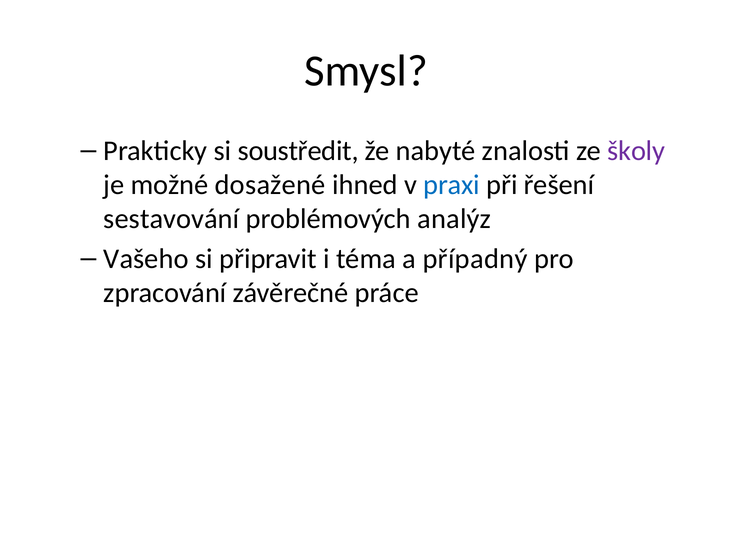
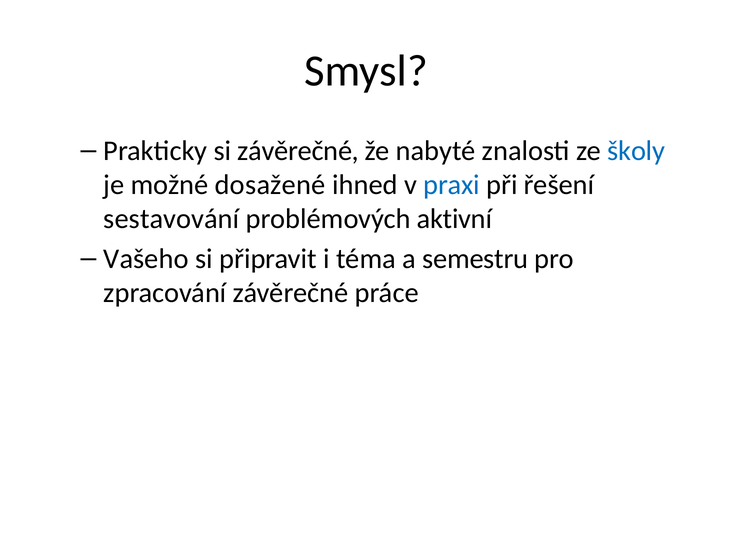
si soustředit: soustředit -> závěrečné (298, 151)
školy colour: purple -> blue (636, 151)
analýz: analýz -> aktivní (454, 219)
případný: případný -> semestru (475, 259)
